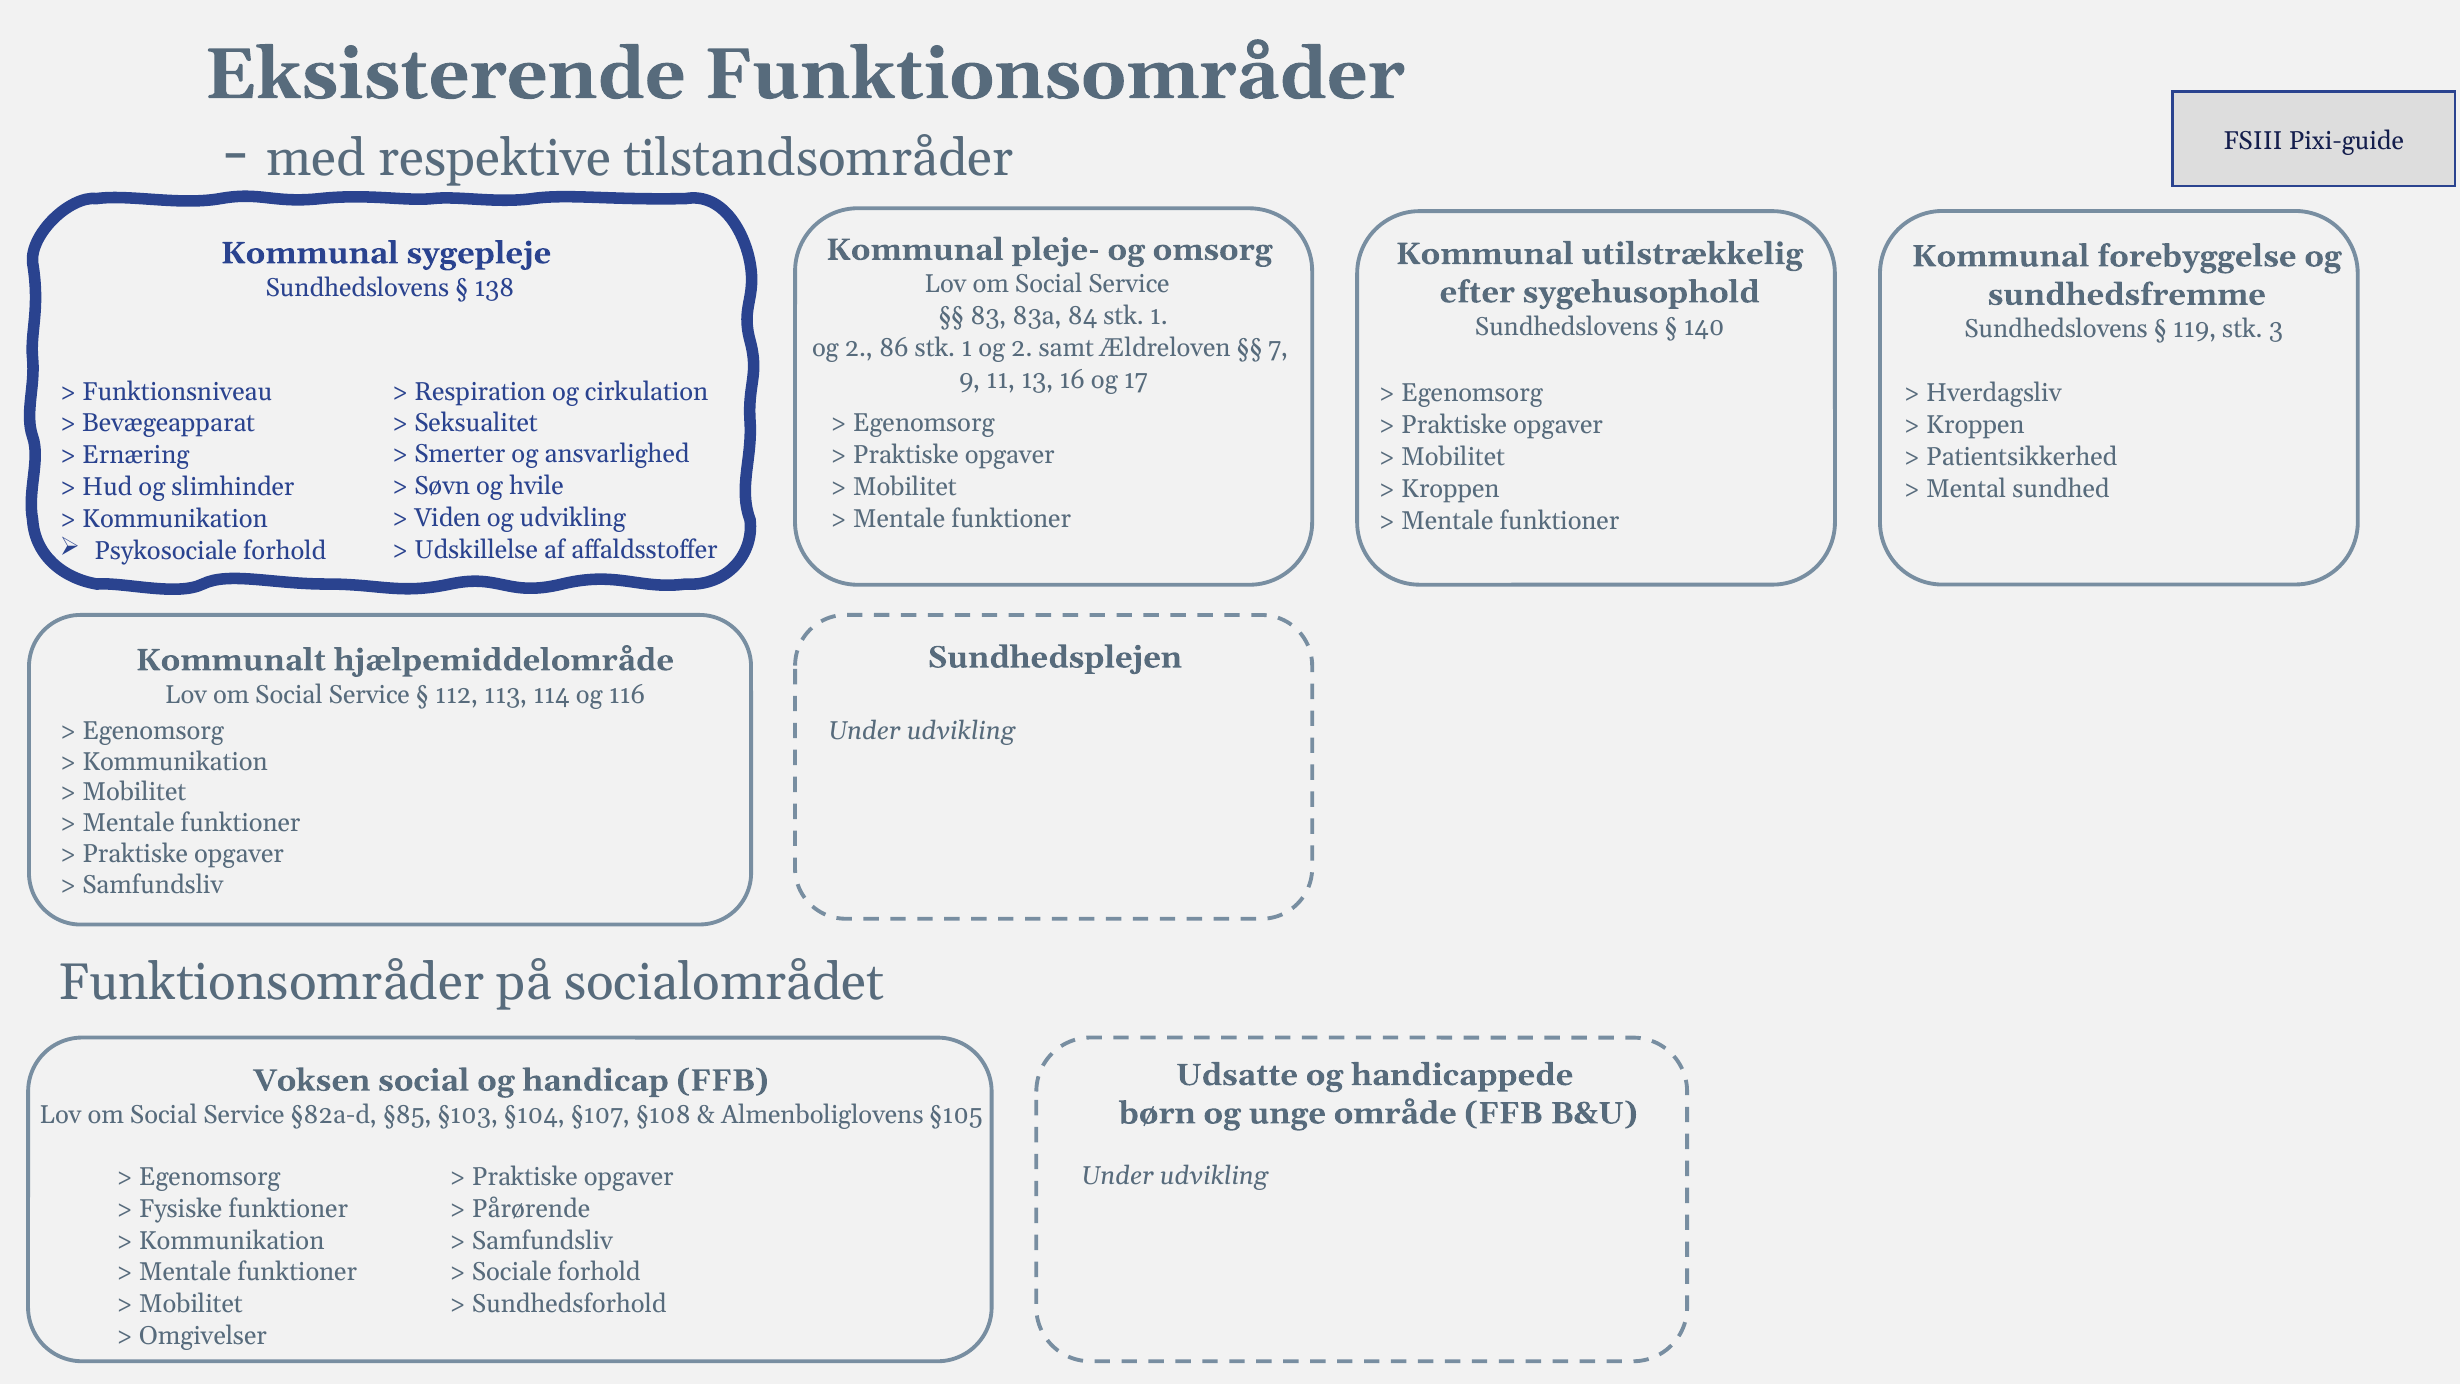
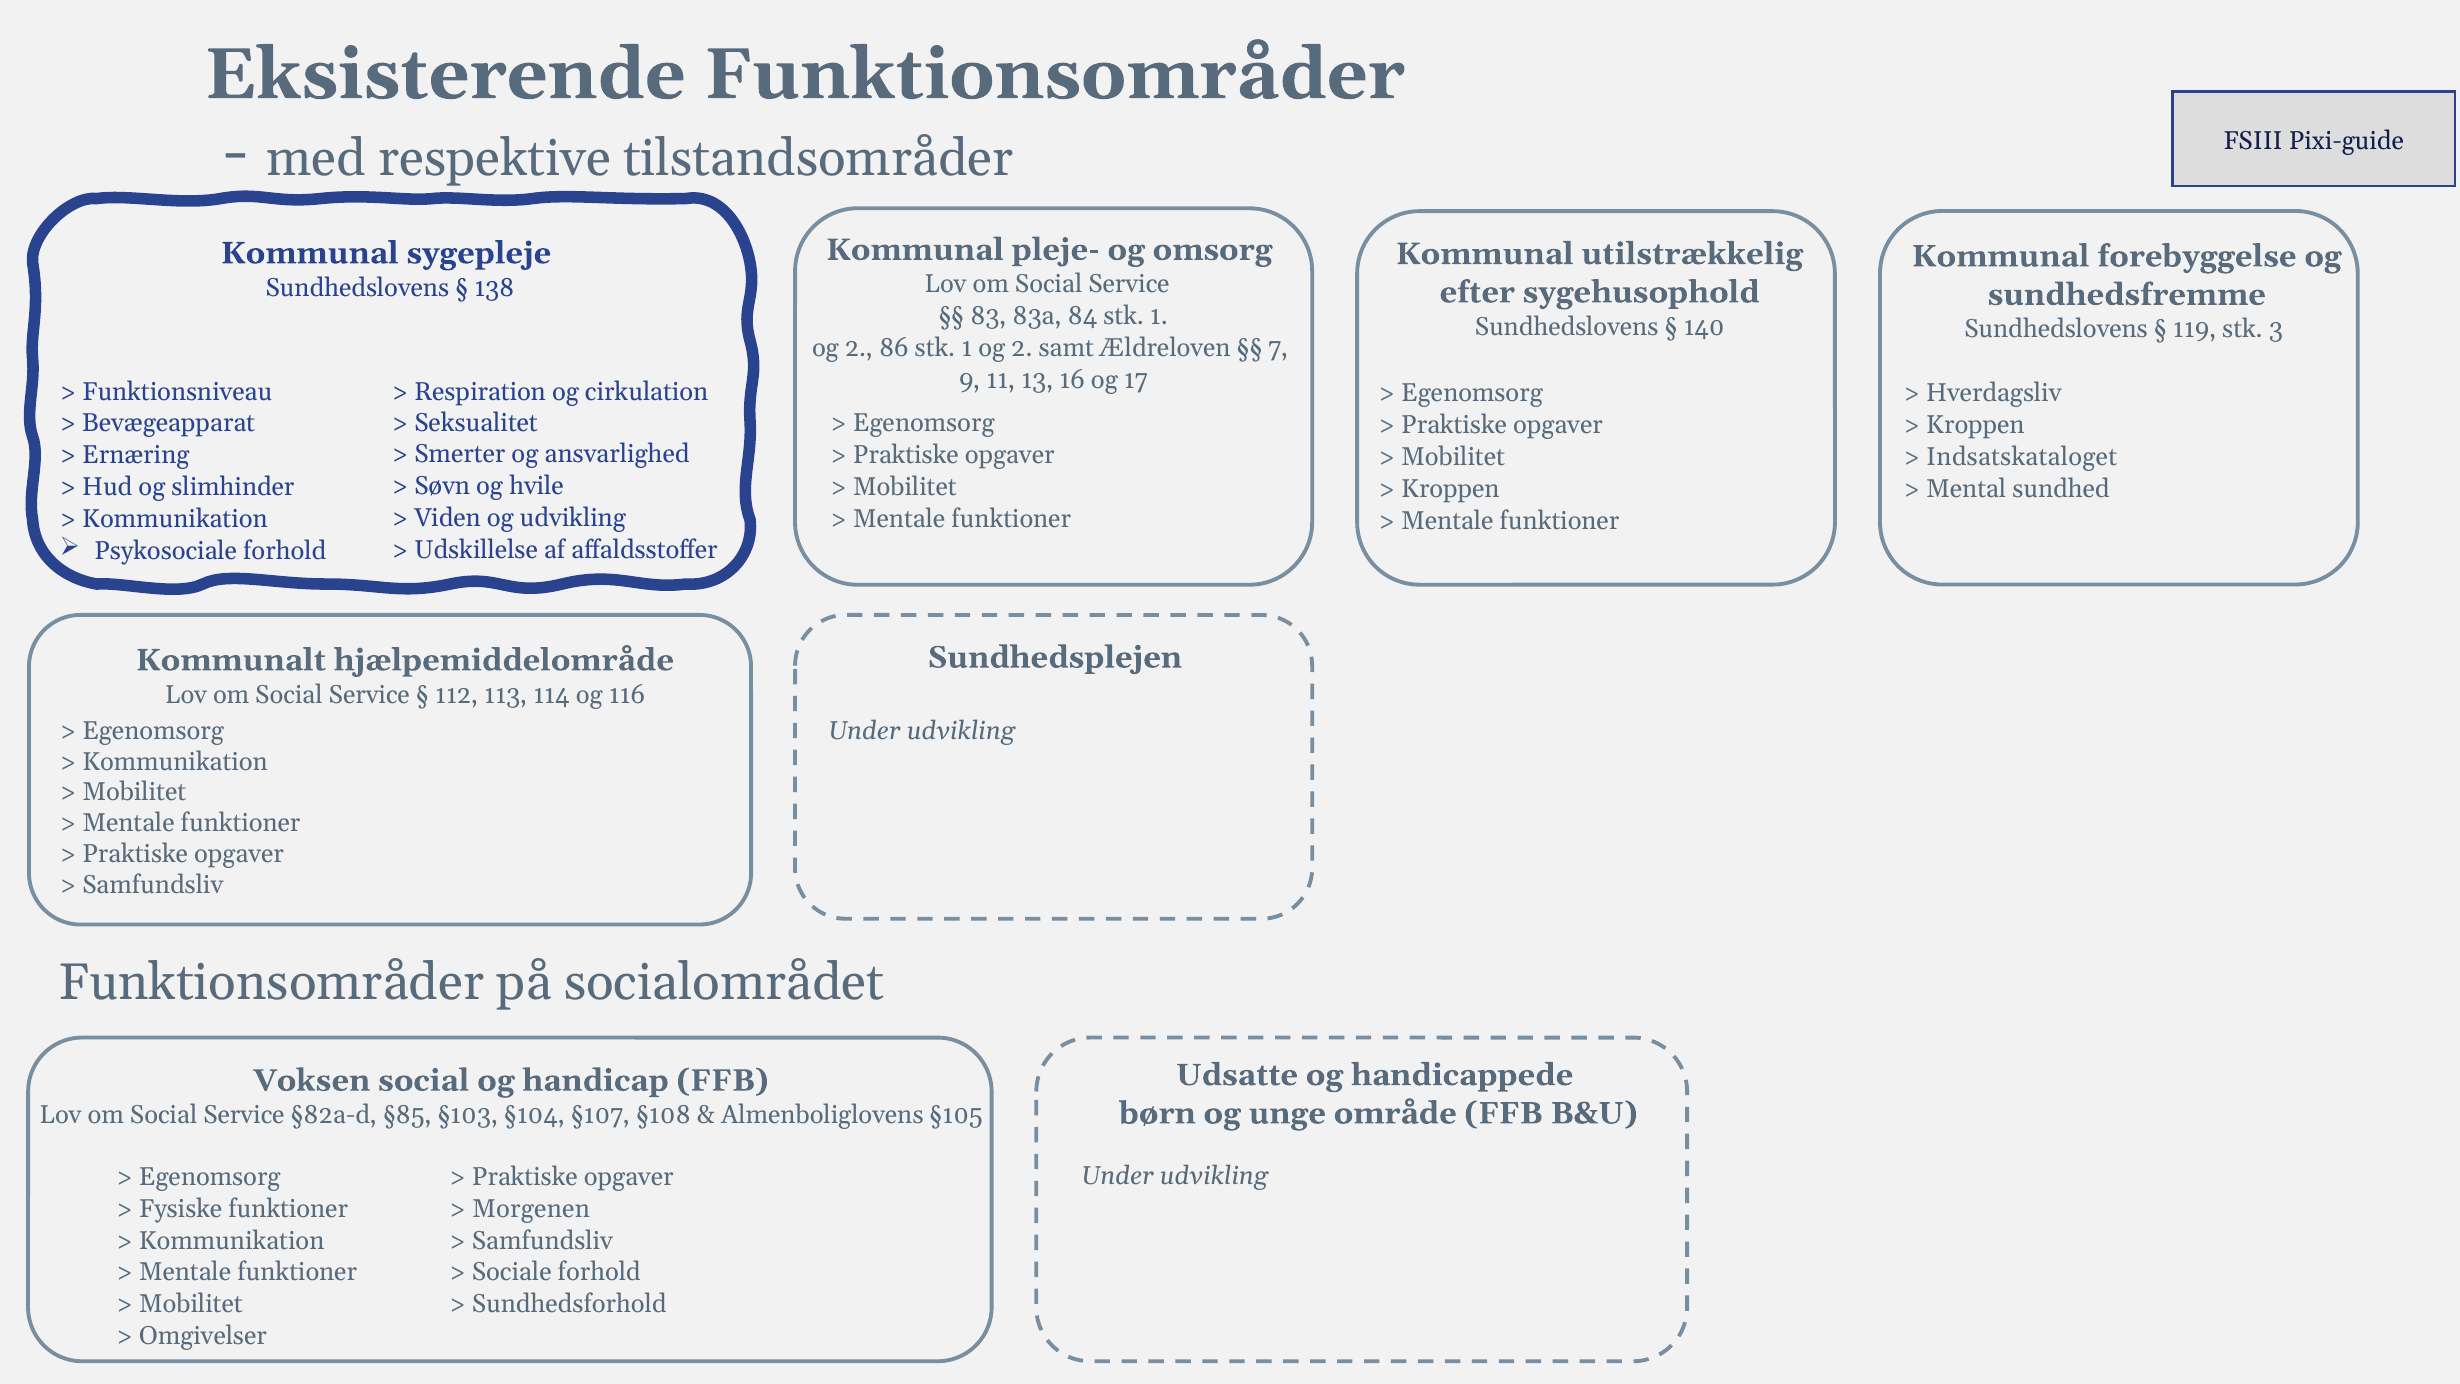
Patientsikkerhed: Patientsikkerhed -> Indsatskataloget (2022, 457)
Pårørende: Pårørende -> Morgenen (531, 1208)
